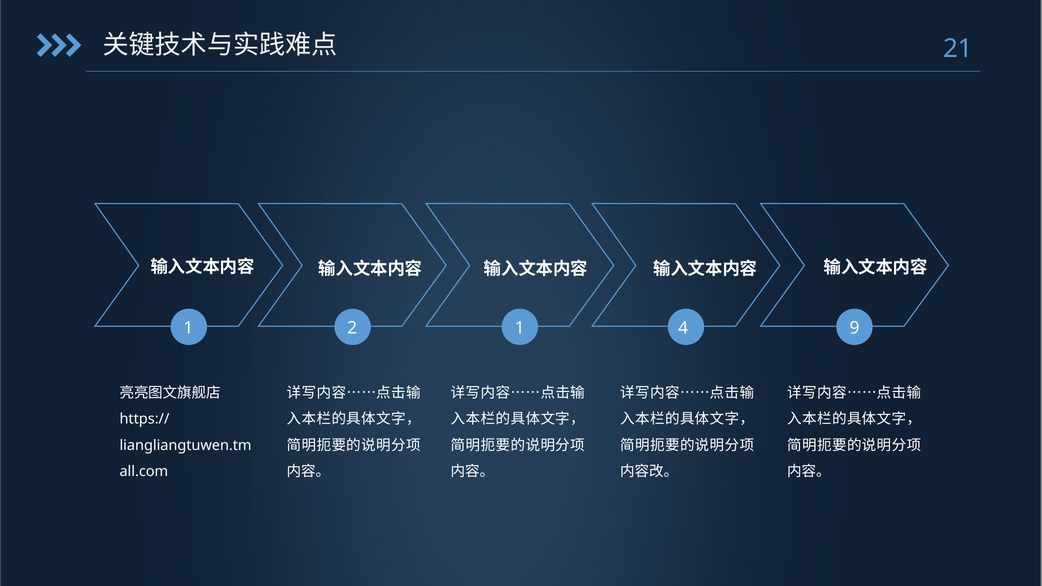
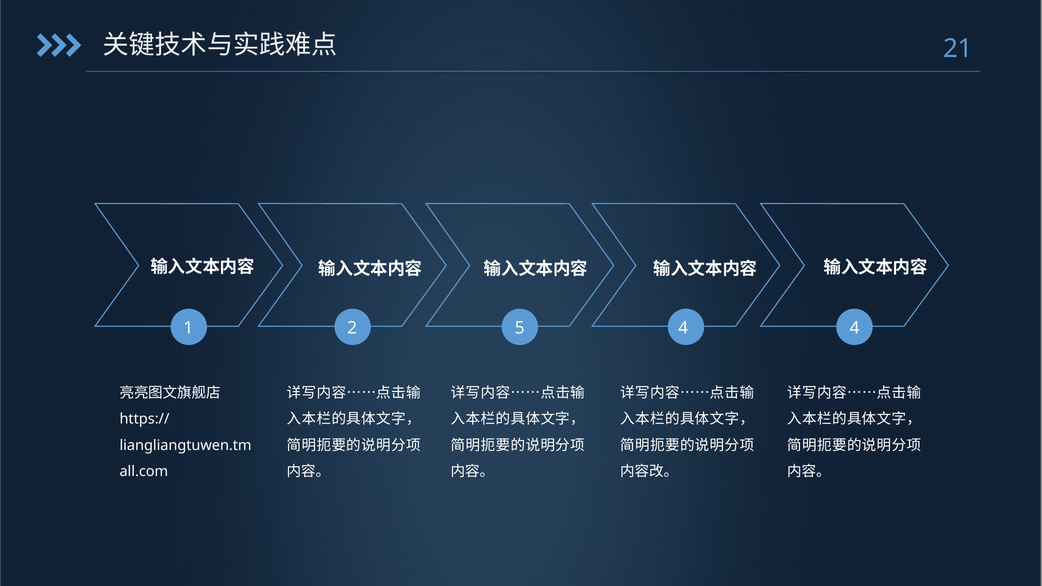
2 1: 1 -> 5 (520, 328)
4 9: 9 -> 4 (854, 328)
